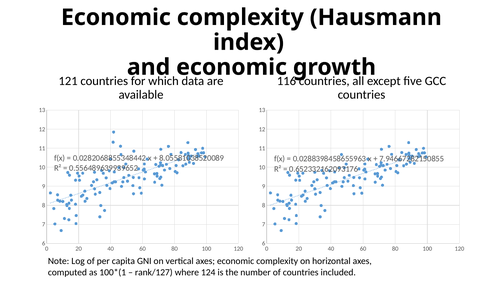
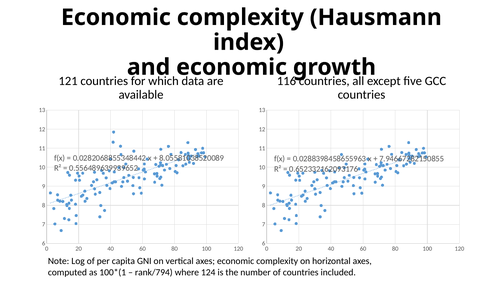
rank/127: rank/127 -> rank/794 (154, 272)
